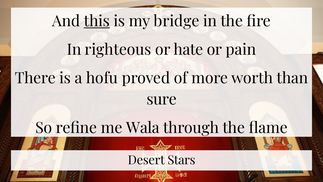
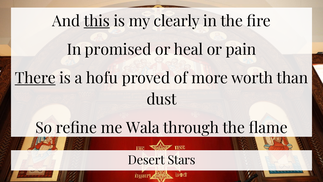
bridge: bridge -> clearly (177, 21)
righteous: righteous -> promised (118, 50)
hate: hate -> heal (188, 50)
There underline: none -> present (35, 78)
sure: sure -> dust (162, 99)
